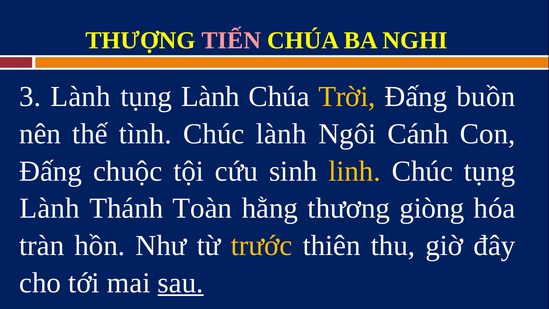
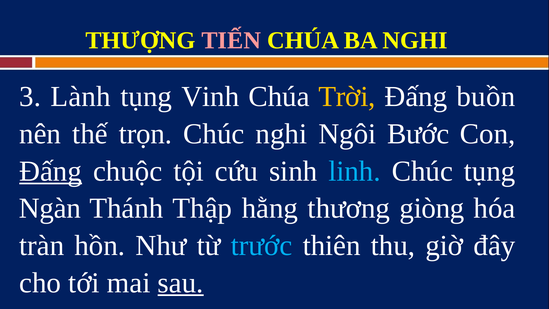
Lành: Lành -> Vinh (210, 97)
tình: tình -> trọn (146, 134)
Chúc lành: lành -> nghi (281, 134)
Cánh: Cánh -> Bước (418, 134)
Ðấng underline: none -> present (51, 171)
linh colour: yellow -> light blue (355, 171)
Lành: Lành -> Ngàn (50, 208)
Toàn: Toàn -> Thập (202, 208)
trước colour: yellow -> light blue (262, 245)
